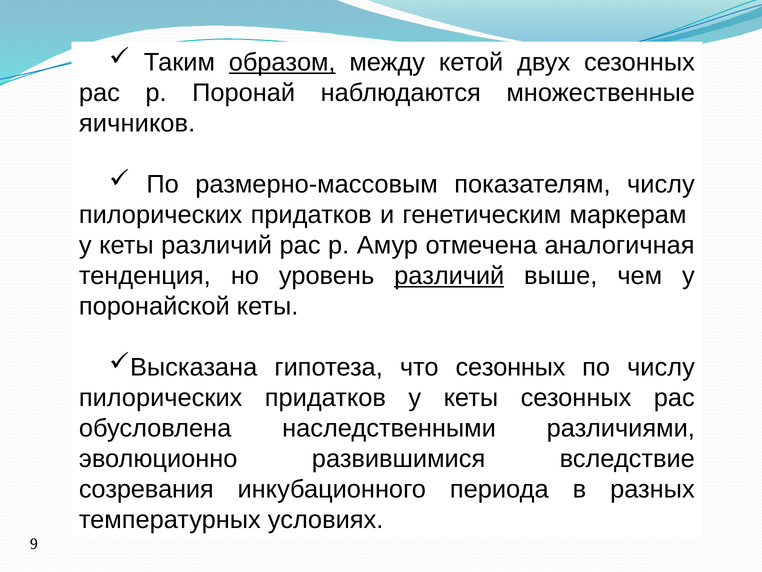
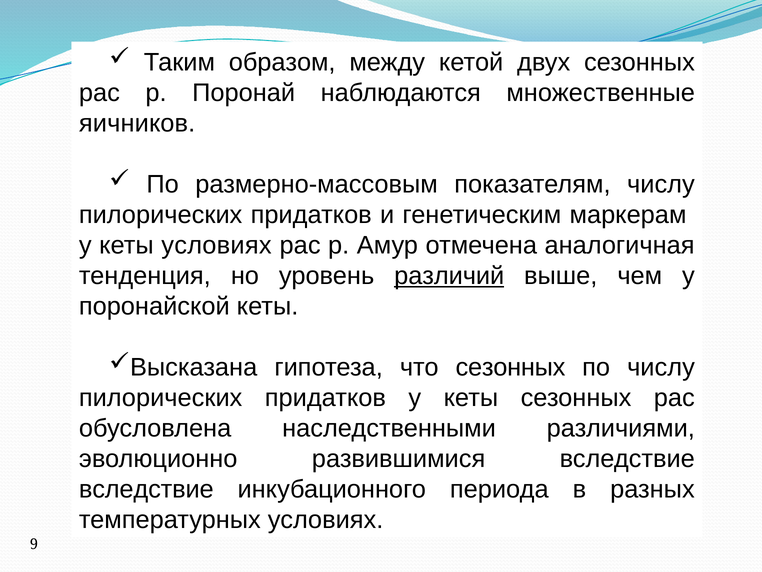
образом underline: present -> none (282, 62)
кеты различий: различий -> условиях (216, 245)
созревания: созревания -> вследствие (146, 489)
